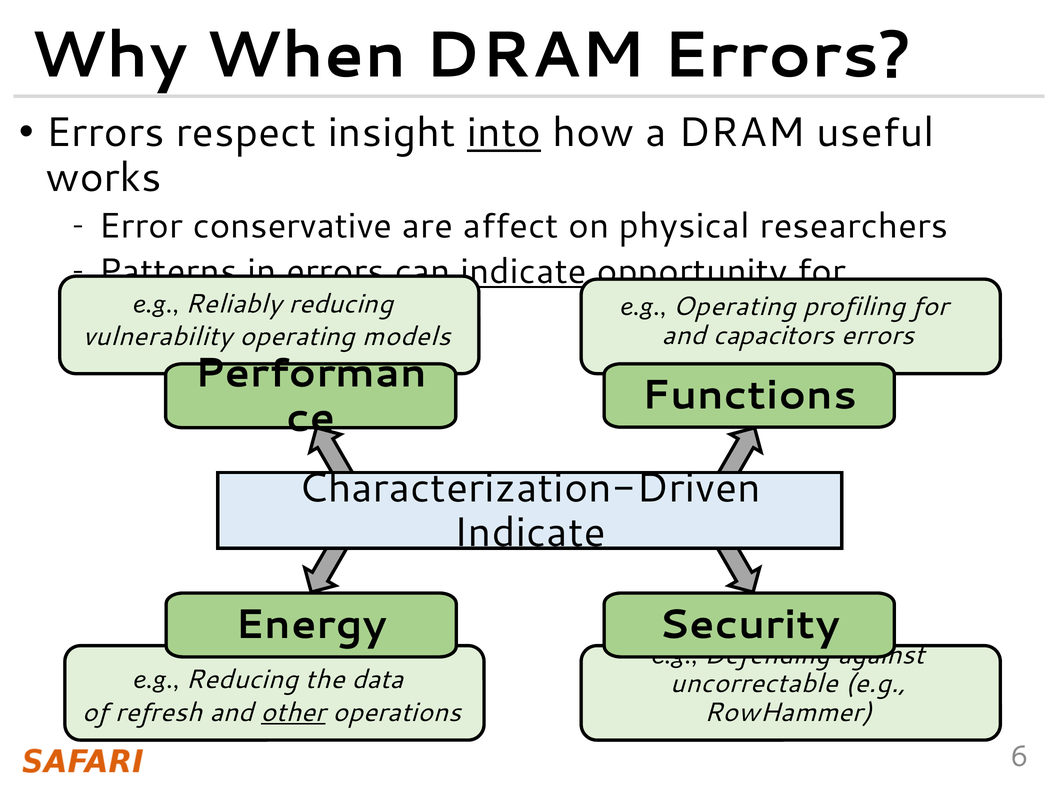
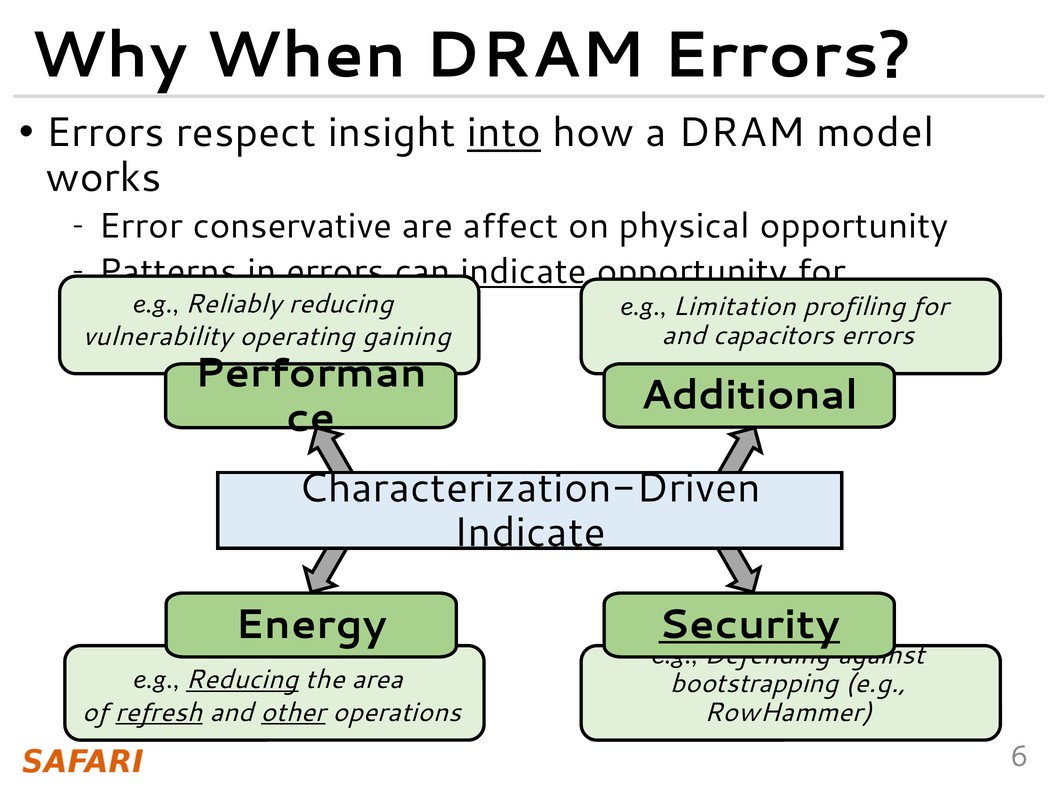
useful: useful -> model (875, 133)
physical researchers: researchers -> opportunity (854, 226)
e.g Operating: Operating -> Limitation (734, 307)
models: models -> gaining (406, 336)
Functions: Functions -> Additional (749, 395)
Security underline: none -> present (749, 625)
Reducing underline: none -> present (242, 680)
data: data -> area (377, 680)
uncorrectable: uncorrectable -> bootstrapping (754, 684)
refresh underline: none -> present (159, 712)
